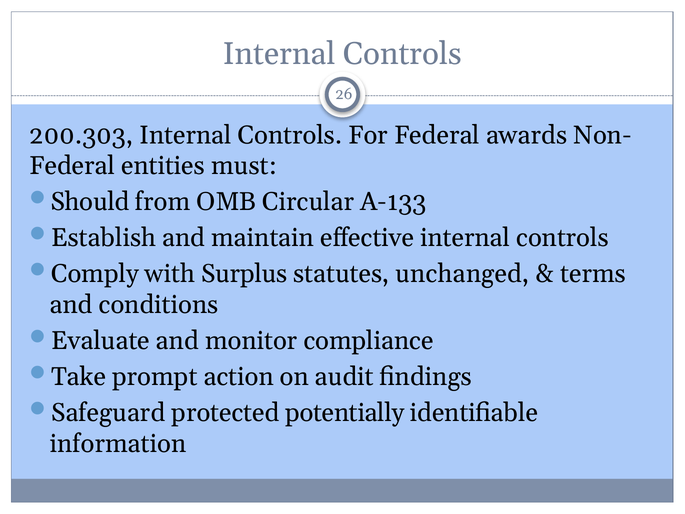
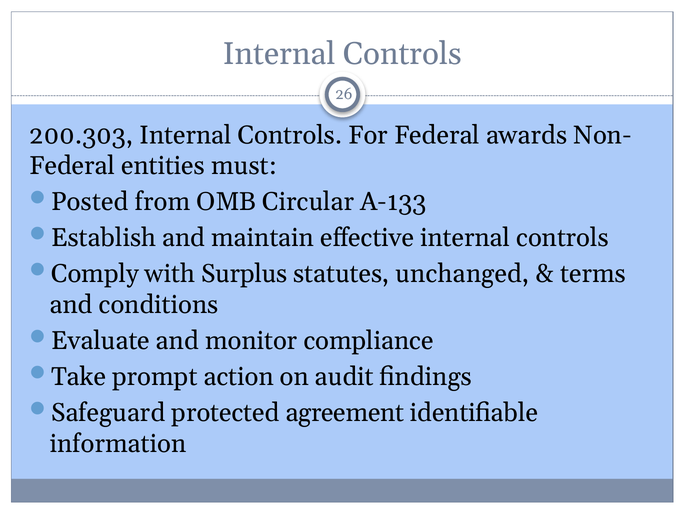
Should: Should -> Posted (90, 202)
potentially: potentially -> agreement (345, 413)
